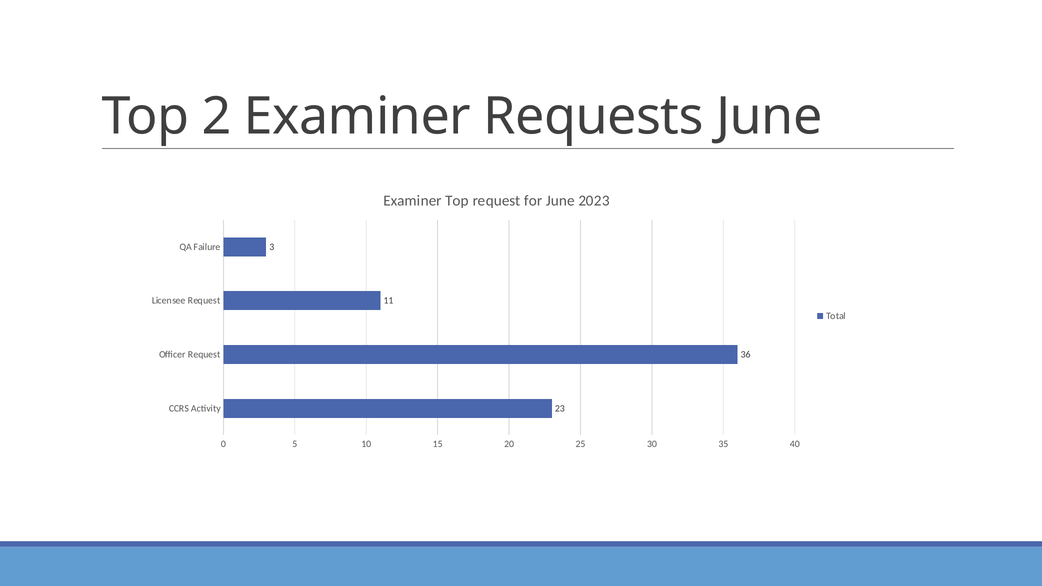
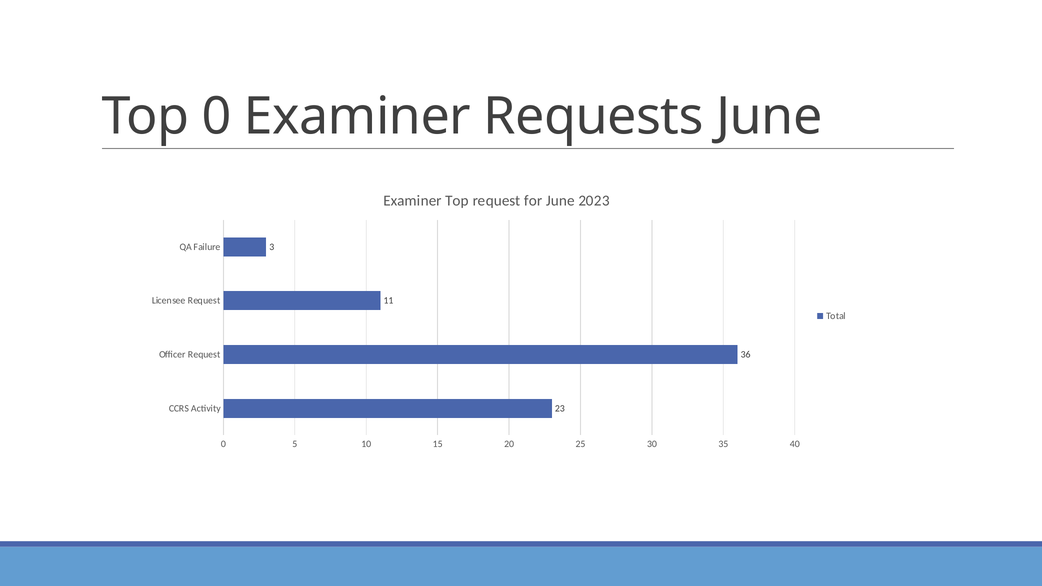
Top 2: 2 -> 0 (217, 117)
